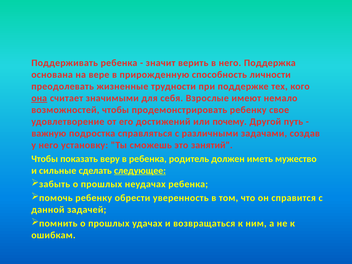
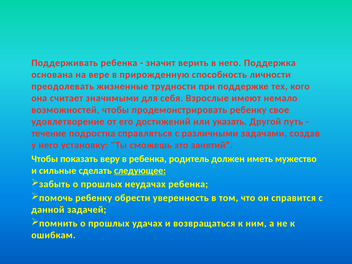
она underline: present -> none (39, 98)
почему: почему -> указать (230, 122)
важную: важную -> течение (49, 133)
